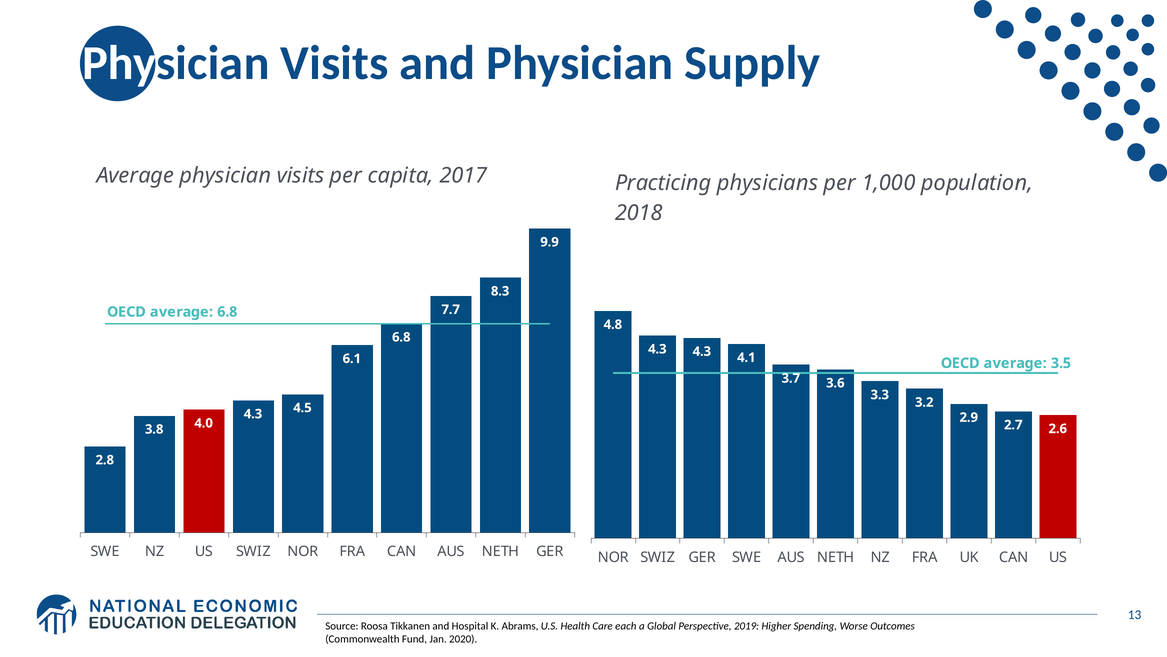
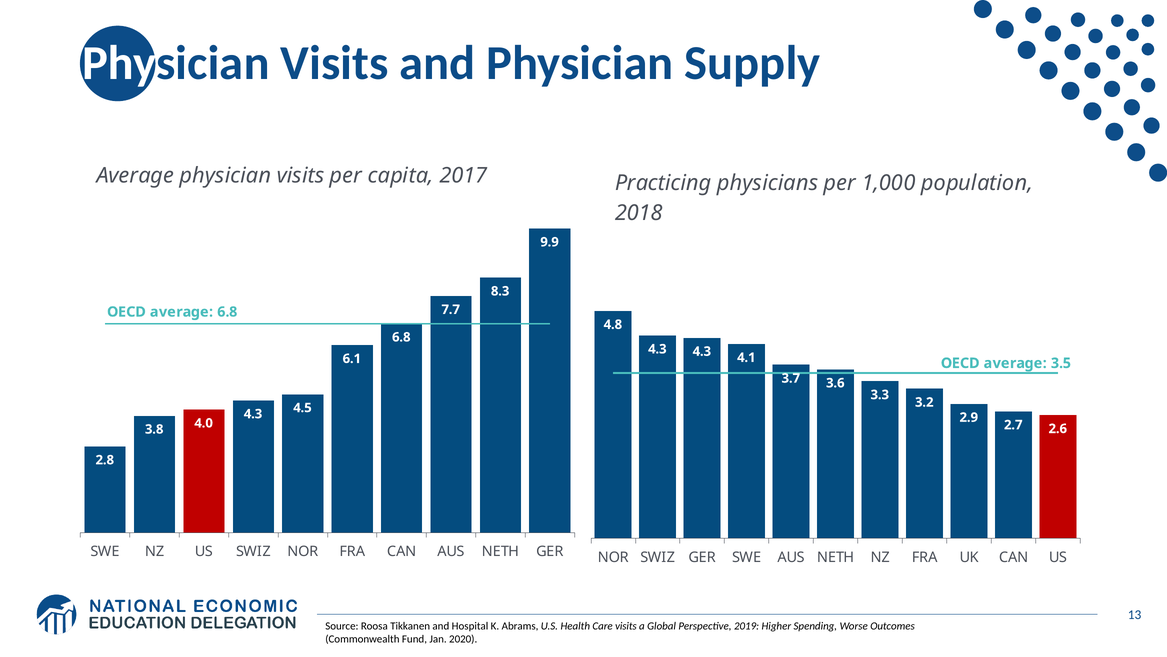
Care each: each -> visits (626, 625)
